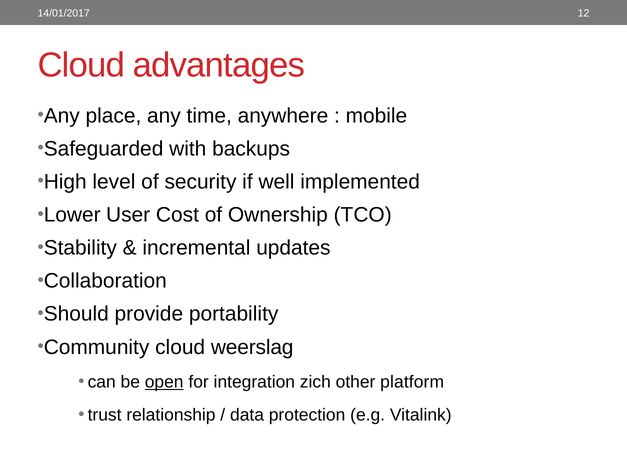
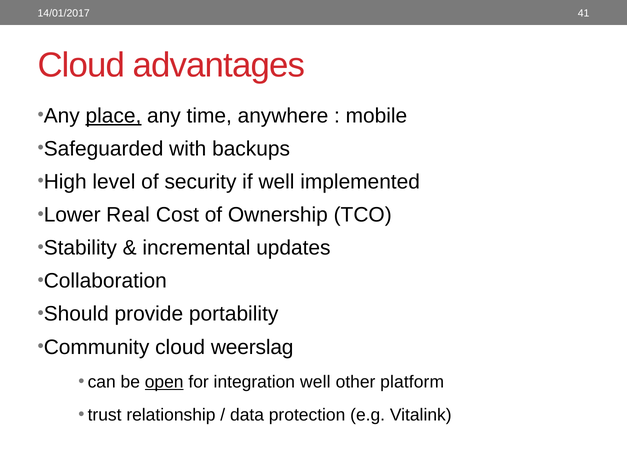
12: 12 -> 41 (584, 13)
place underline: none -> present (113, 116)
User: User -> Real (128, 215)
integration zich: zich -> well (315, 382)
